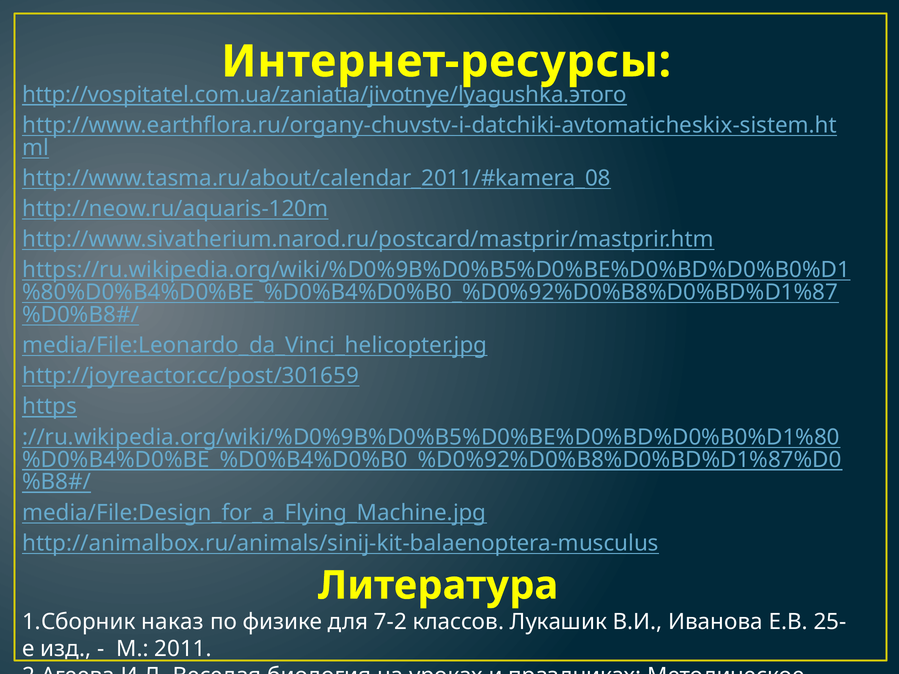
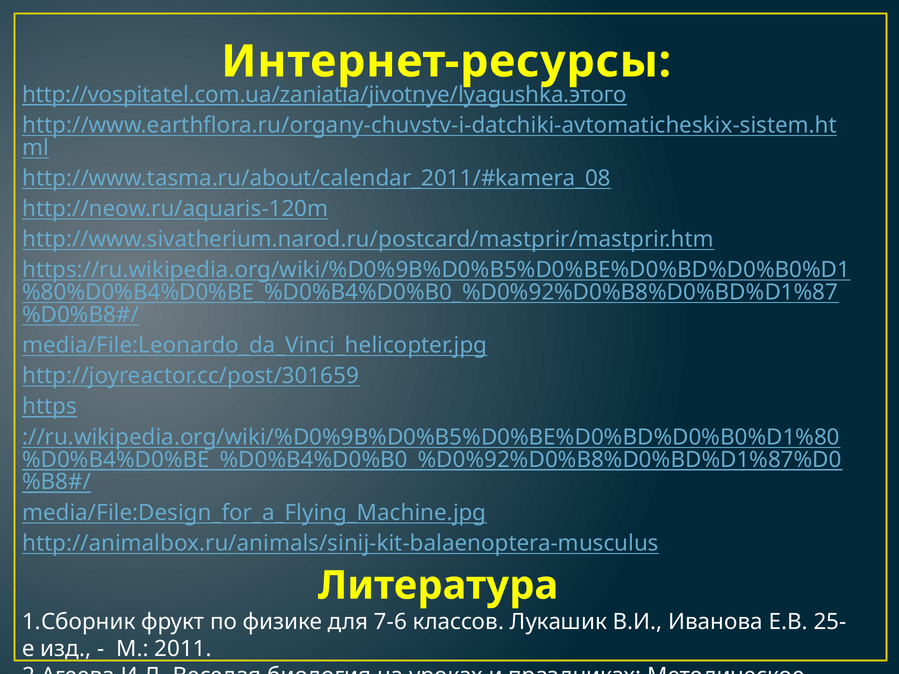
наказ: наказ -> фрукт (173, 622)
7-2: 7-2 -> 7-6 (390, 622)
